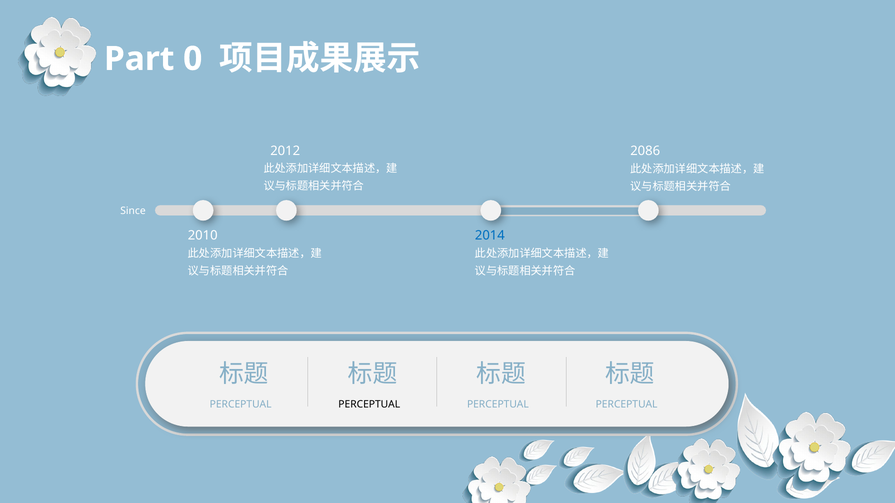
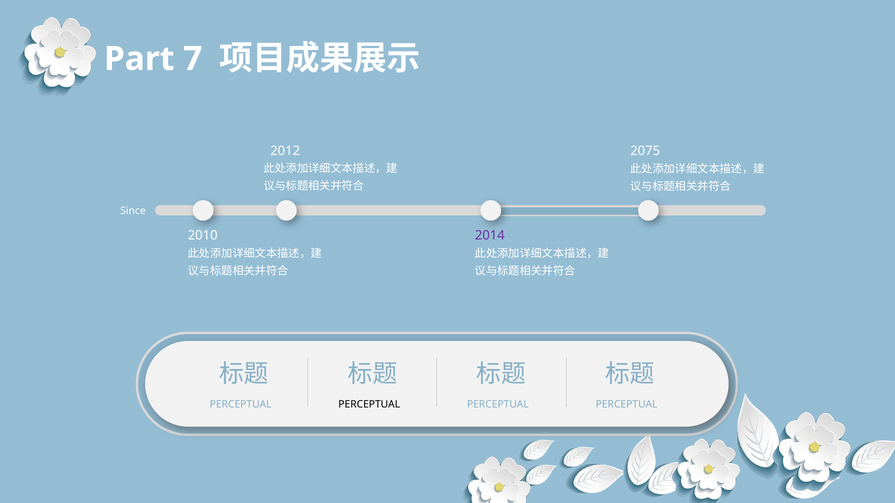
0: 0 -> 7 (193, 59)
2086: 2086 -> 2075 (645, 151)
2014 colour: blue -> purple (490, 235)
